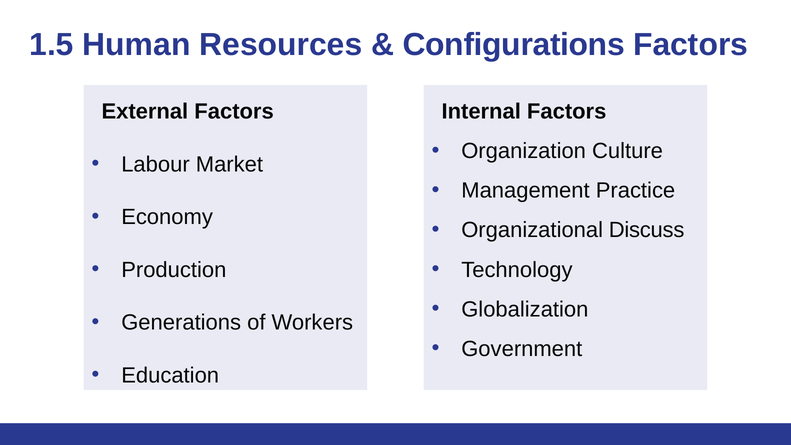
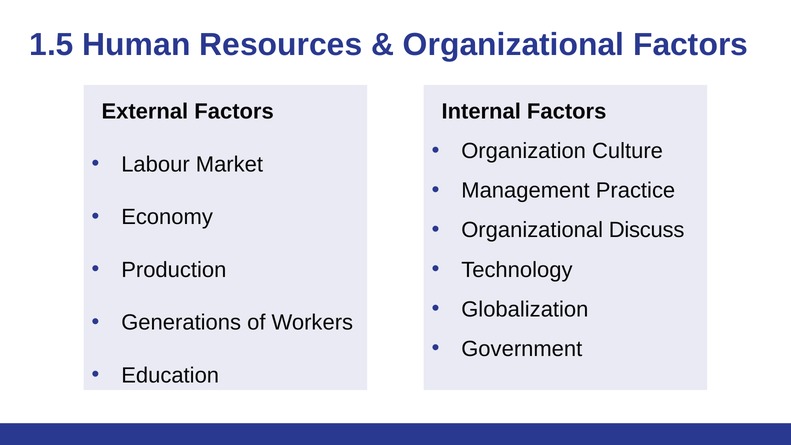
Configurations: Configurations -> Organizational (514, 45)
